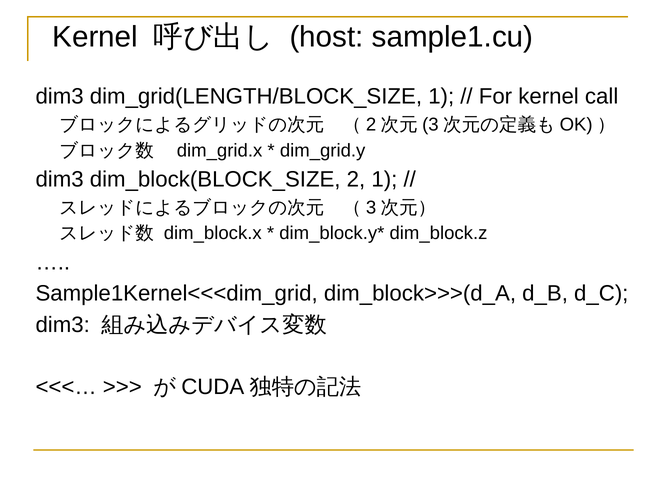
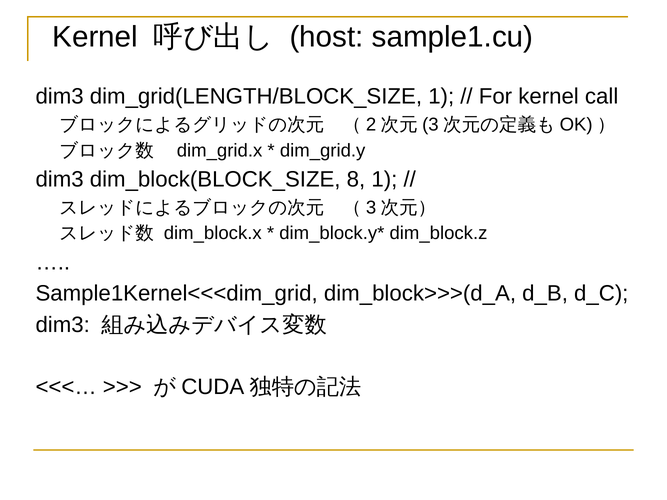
2: 2 -> 8 (356, 180)
